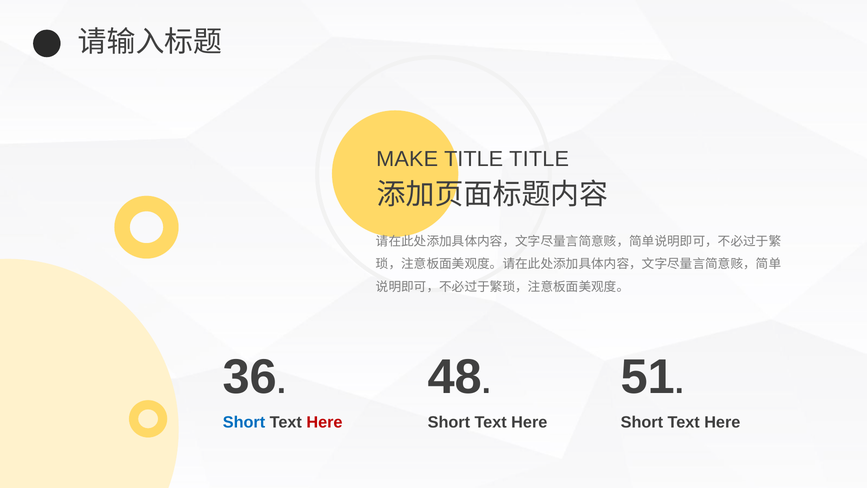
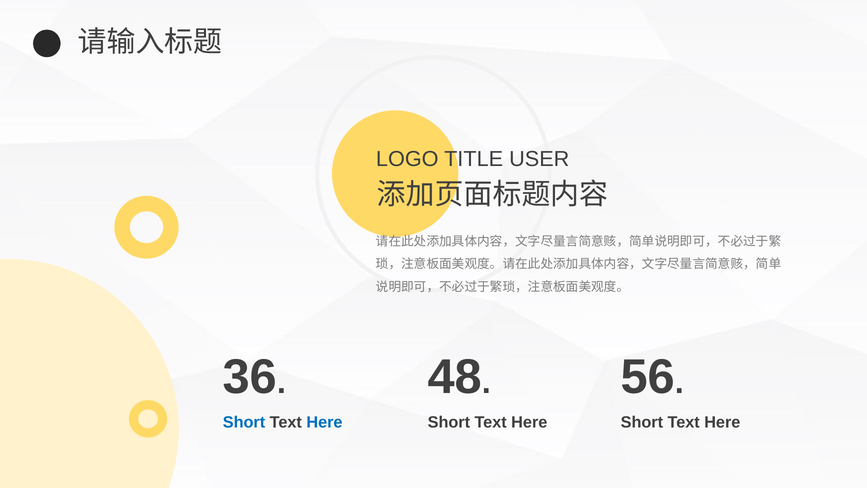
MAKE: MAKE -> LOGO (407, 159)
TITLE TITLE: TITLE -> USER (539, 159)
51: 51 -> 56 (648, 377)
Here colour: red -> blue (324, 422)
